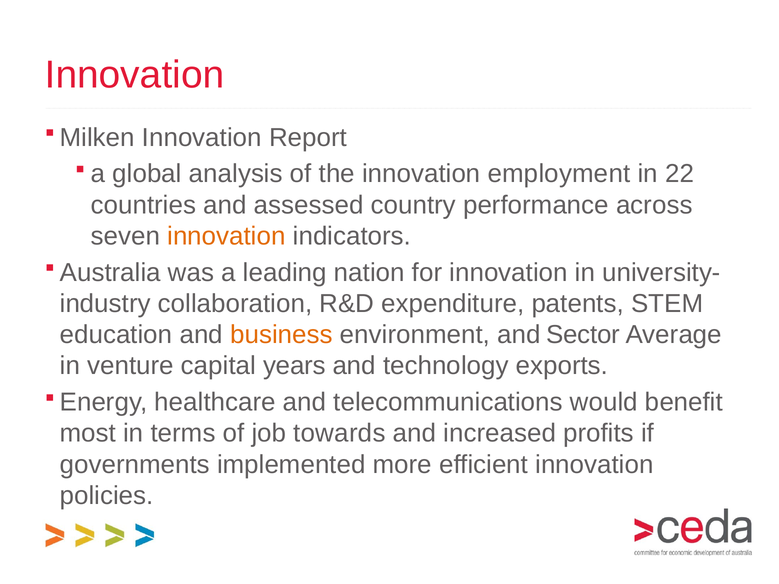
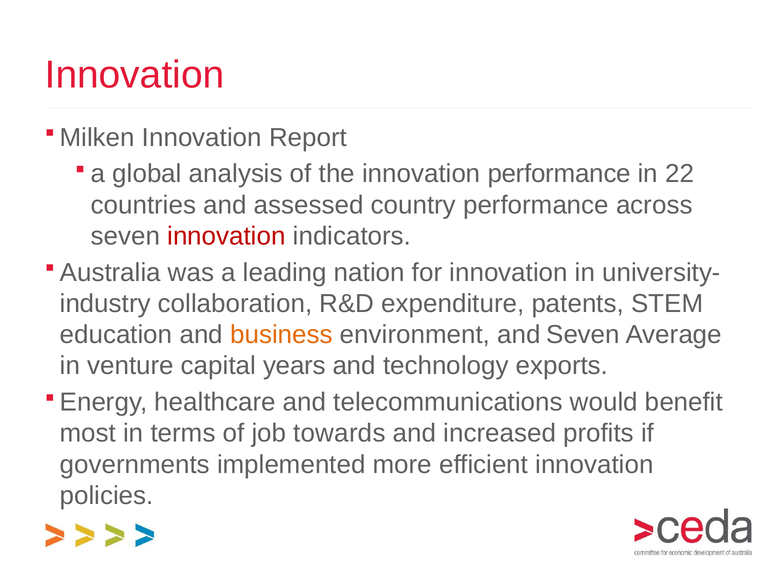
innovation employment: employment -> performance (559, 174)
innovation colour: orange -> red (226, 236)
and Sector: Sector -> Seven (583, 335)
